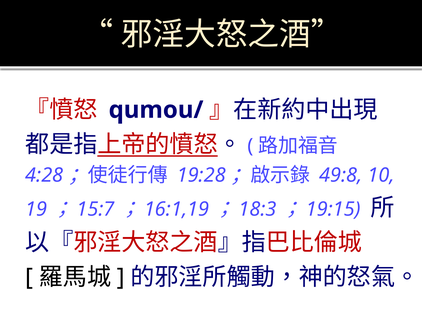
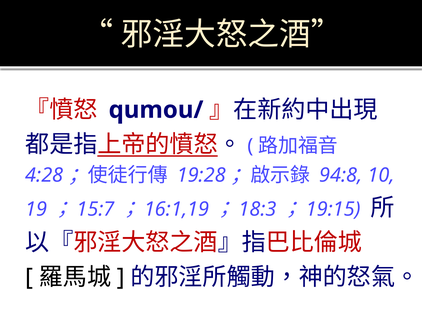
49:8: 49:8 -> 94:8 (341, 175)
